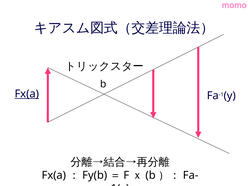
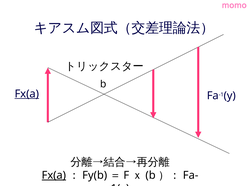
Fx(a underline: none -> present (54, 175)
